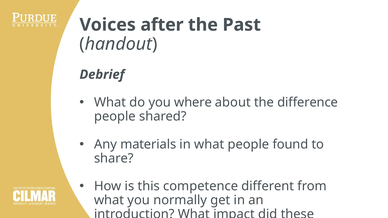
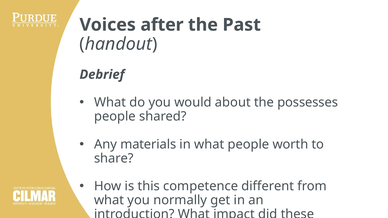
where: where -> would (193, 103)
difference: difference -> possesses (308, 103)
found: found -> worth (290, 144)
